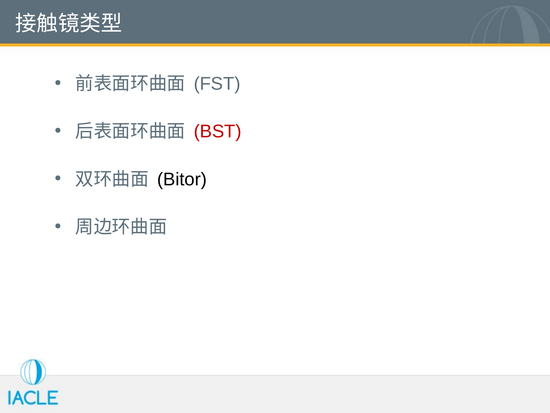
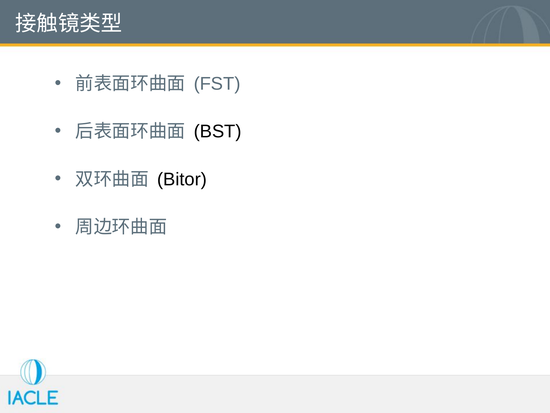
BST colour: red -> black (218, 131)
